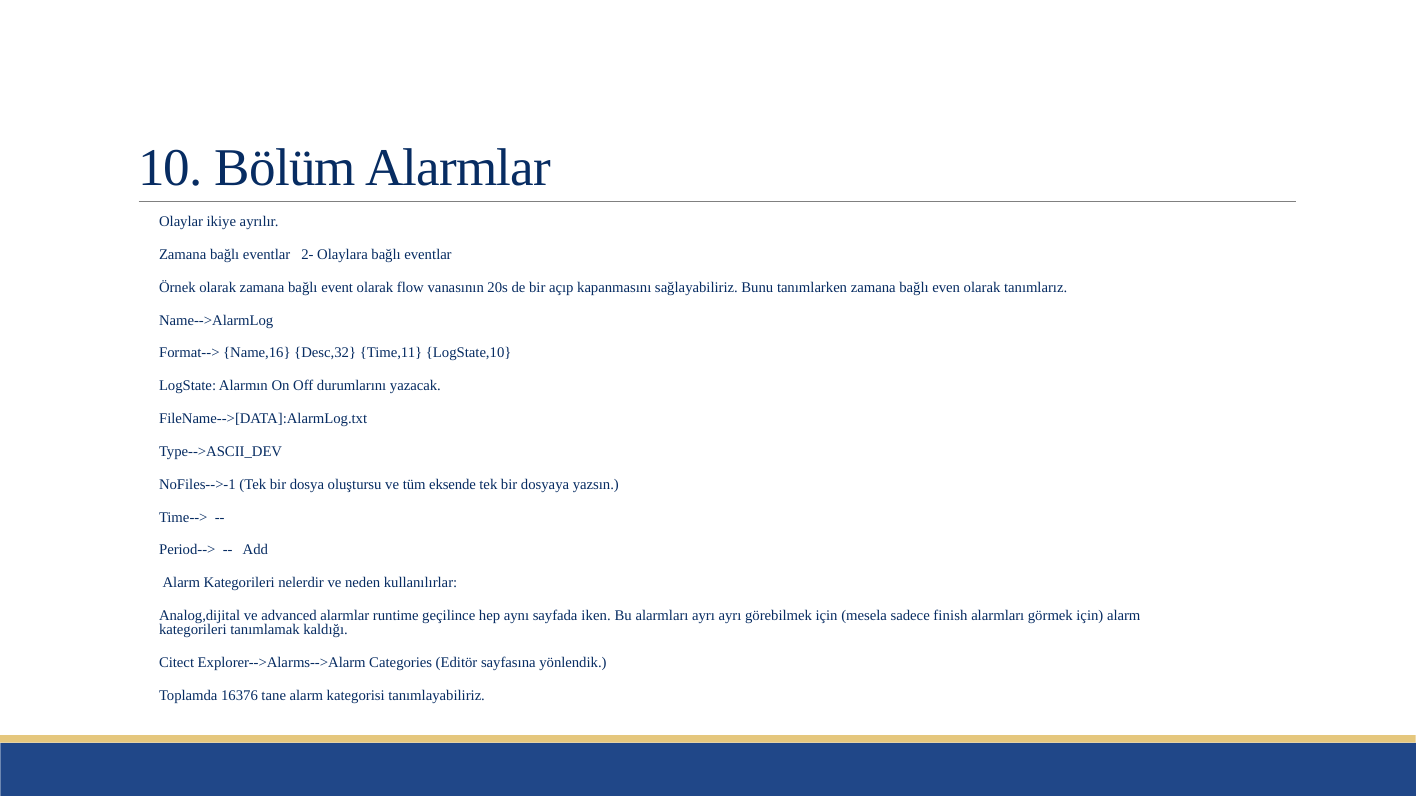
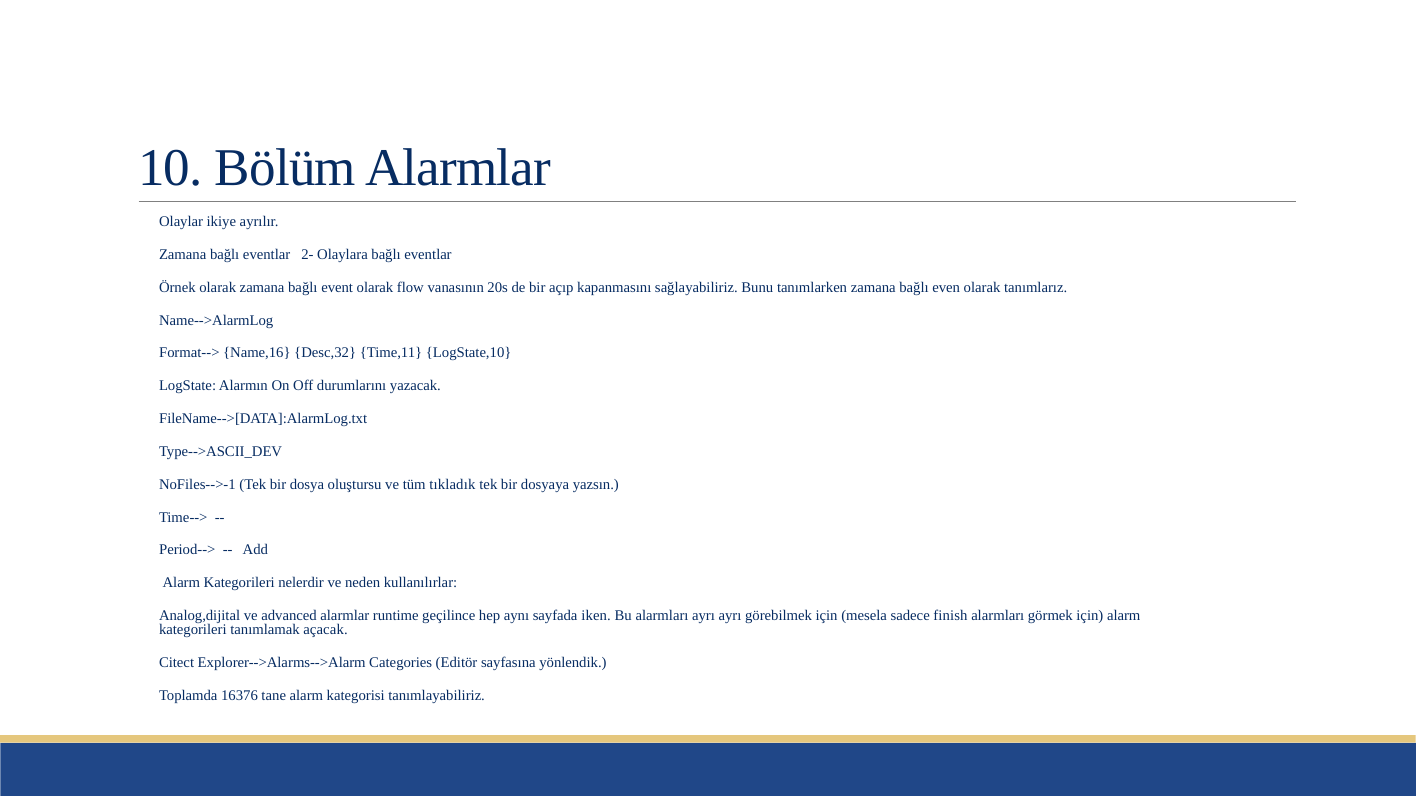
eksende: eksende -> tıkladık (452, 485)
kaldığı: kaldığı -> açacak (325, 630)
